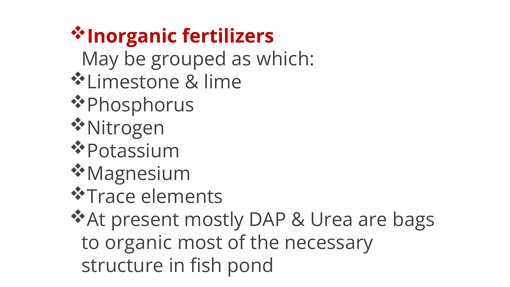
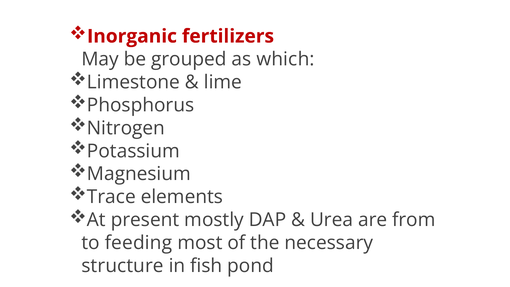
bags: bags -> from (414, 220)
organic: organic -> feeding (138, 243)
